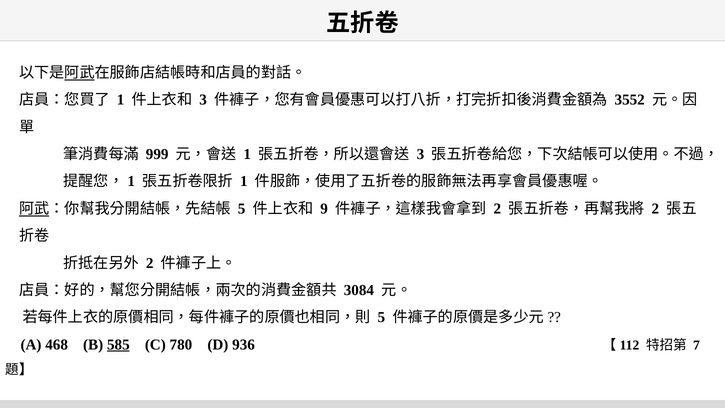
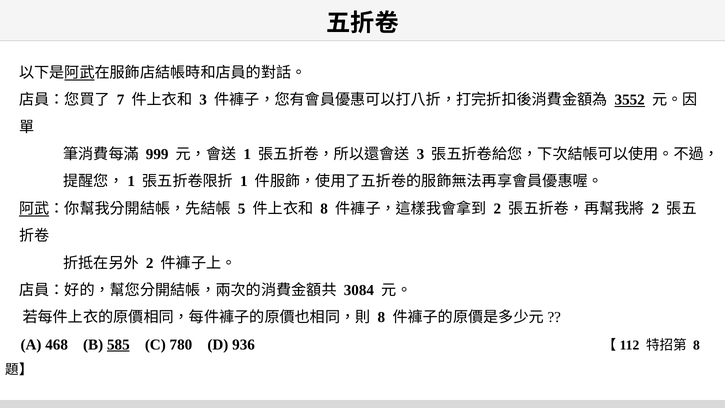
1: 1 -> 7 (121, 100)
3552 underline: none -> present (630, 100)
9: 9 -> 8 (324, 209)
5: 5 -> 8 (381, 317)
7: 7 -> 8 (697, 345)
